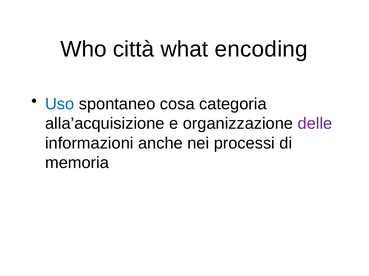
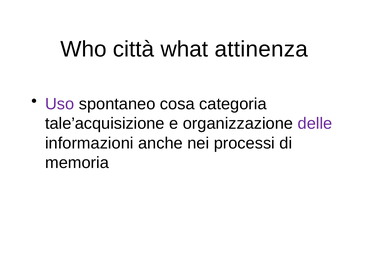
encoding: encoding -> attinenza (261, 49)
Uso colour: blue -> purple (60, 104)
alla’acquisizione: alla’acquisizione -> tale’acquisizione (105, 124)
